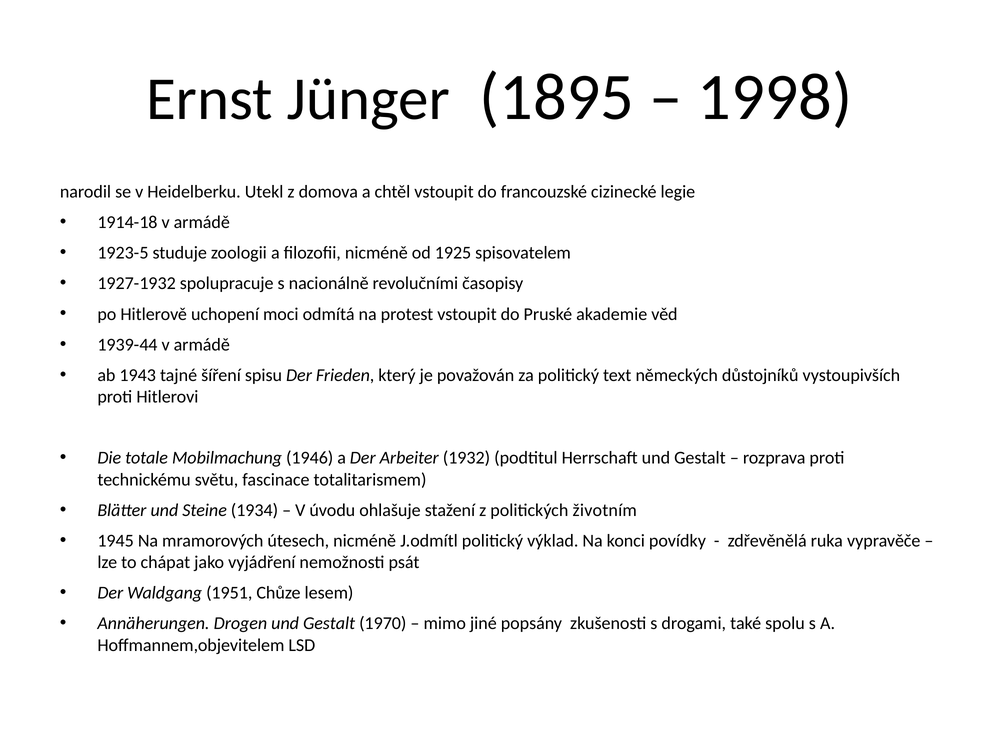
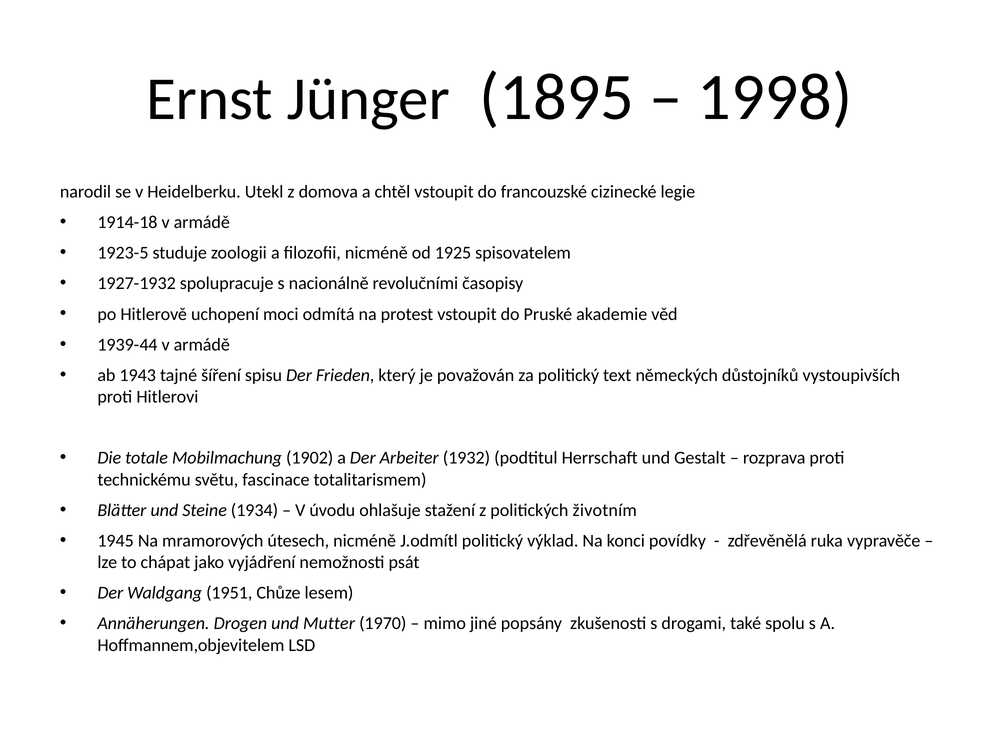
1946: 1946 -> 1902 (310, 458)
Drogen und Gestalt: Gestalt -> Mutter (329, 624)
